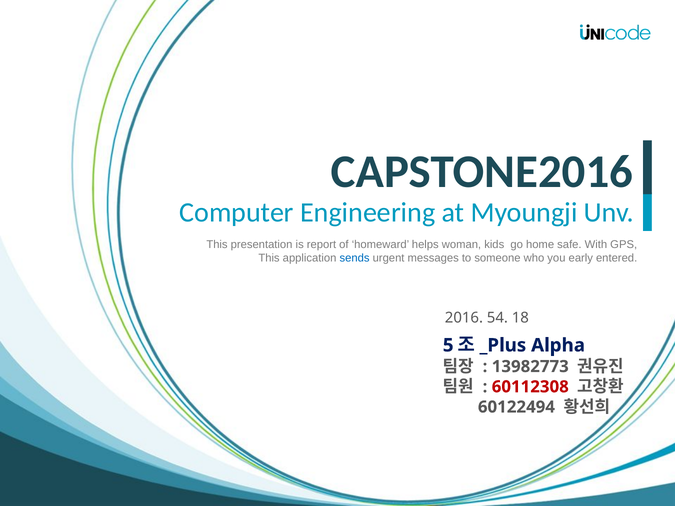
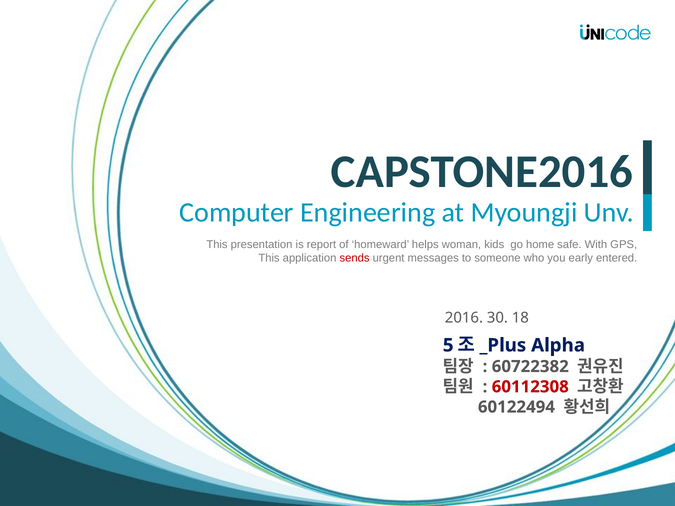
sends colour: blue -> red (355, 258)
54: 54 -> 30 (497, 318)
13982773: 13982773 -> 60722382 (530, 367)
